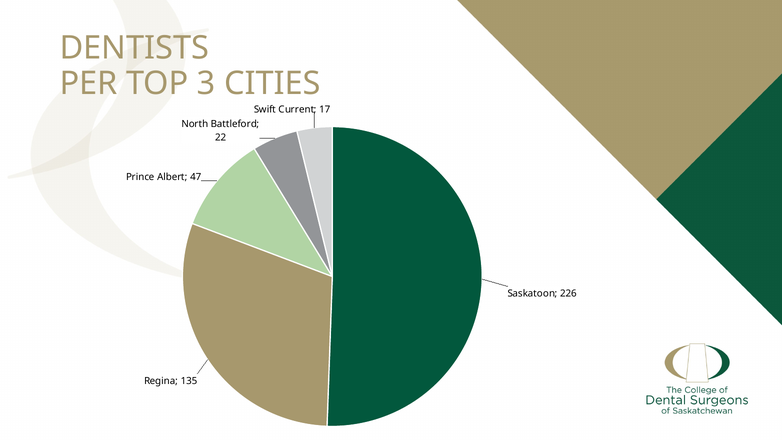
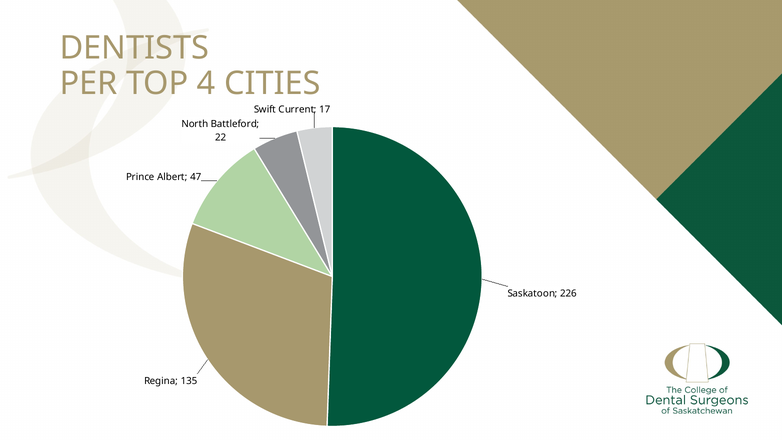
3: 3 -> 4 (206, 83)
